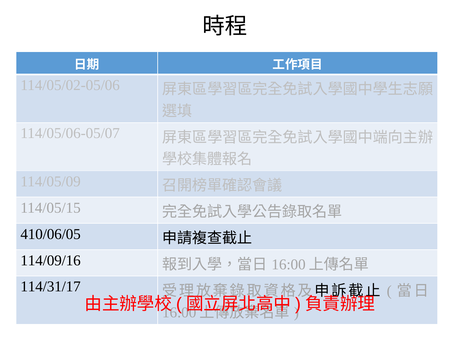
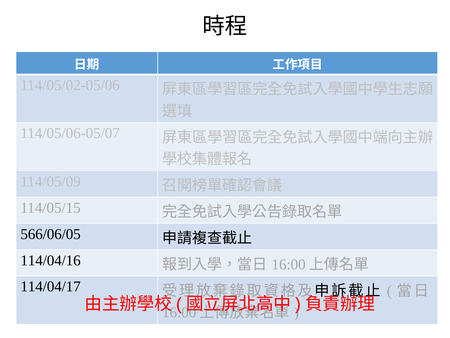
410/06/05: 410/06/05 -> 566/06/05 (51, 234)
114/09/16: 114/09/16 -> 114/04/16 (51, 260)
114/31/17: 114/31/17 -> 114/04/17 (51, 286)
